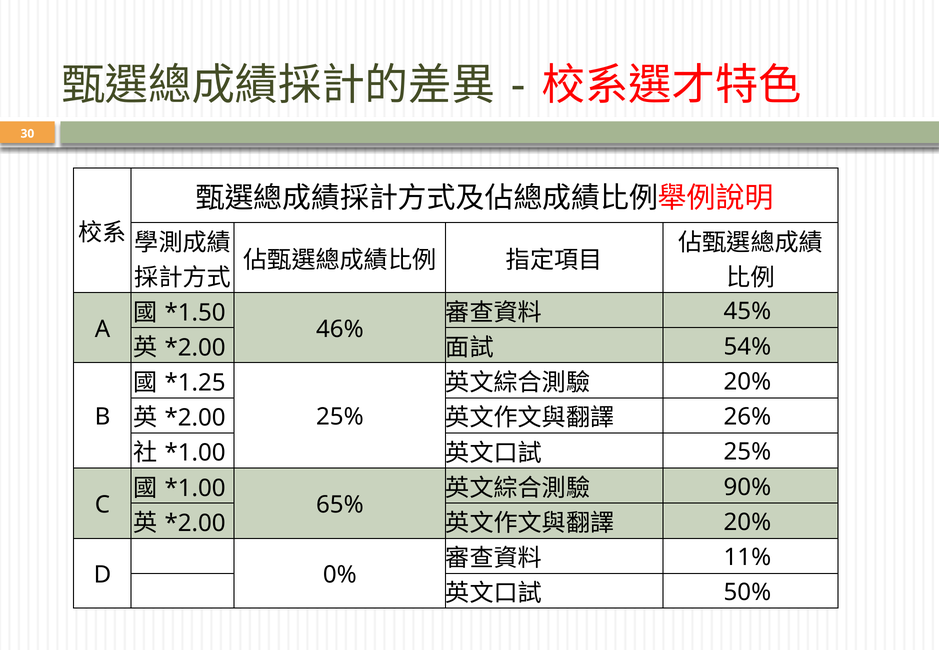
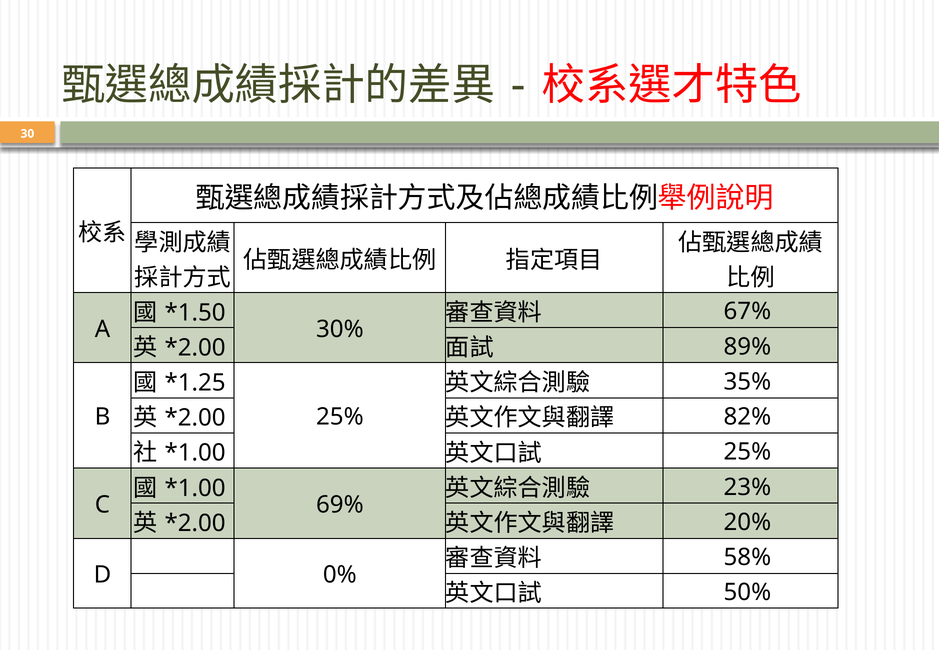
45%: 45% -> 67% (747, 312)
46%: 46% -> 30% (340, 329)
54%: 54% -> 89% (747, 347)
20%: 20% -> 35% (747, 382)
26%: 26% -> 82% (747, 417)
90%: 90% -> 23% (747, 487)
65%: 65% -> 69% (340, 505)
11%: 11% -> 58% (747, 557)
